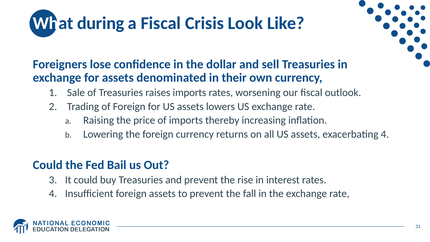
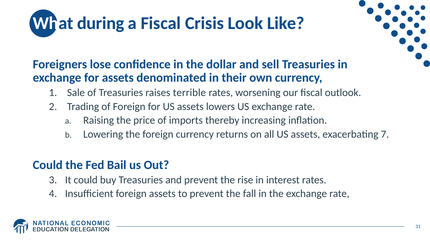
raises imports: imports -> terrible (189, 93)
exacerbating 4: 4 -> 7 (385, 134)
